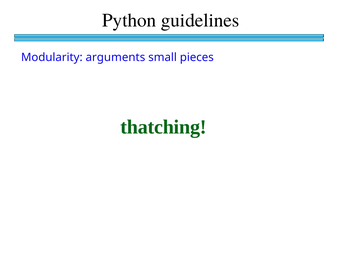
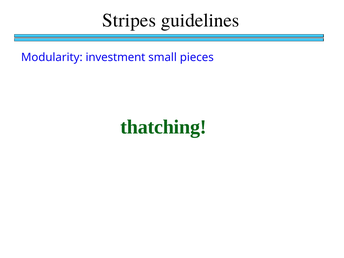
Python: Python -> Stripes (129, 20)
arguments: arguments -> investment (115, 57)
